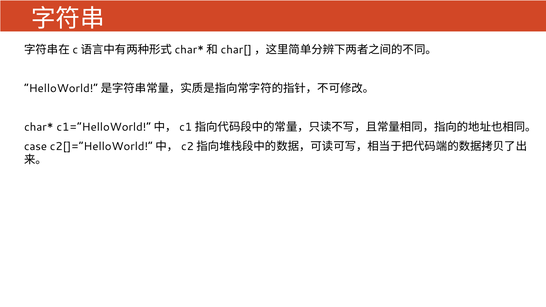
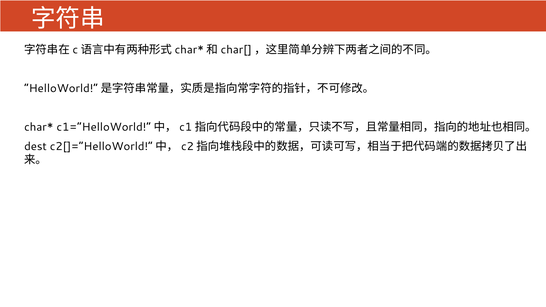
case: case -> dest (35, 146)
